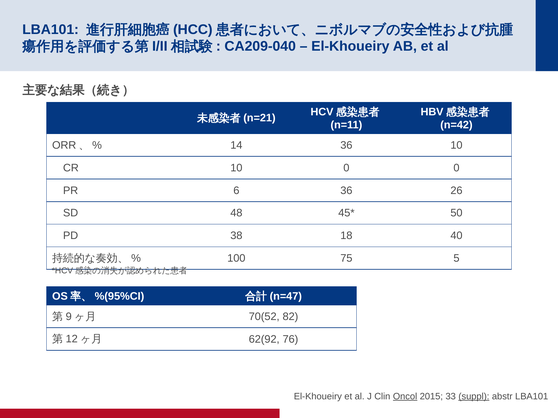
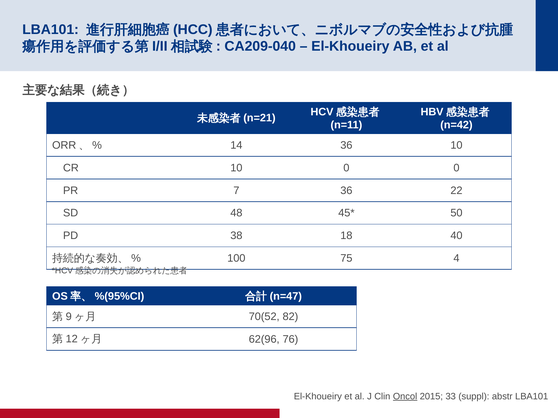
6: 6 -> 7 (236, 191)
26: 26 -> 22 (456, 191)
5: 5 -> 4 (456, 259)
62(92: 62(92 -> 62(96 (264, 340)
suppl underline: present -> none (474, 397)
